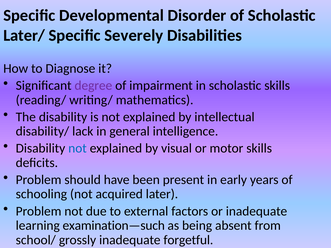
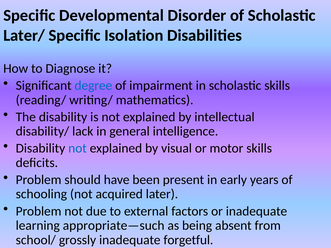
Severely: Severely -> Isolation (134, 35)
degree colour: purple -> blue (93, 86)
examination—such: examination—such -> appropriate—such (114, 226)
